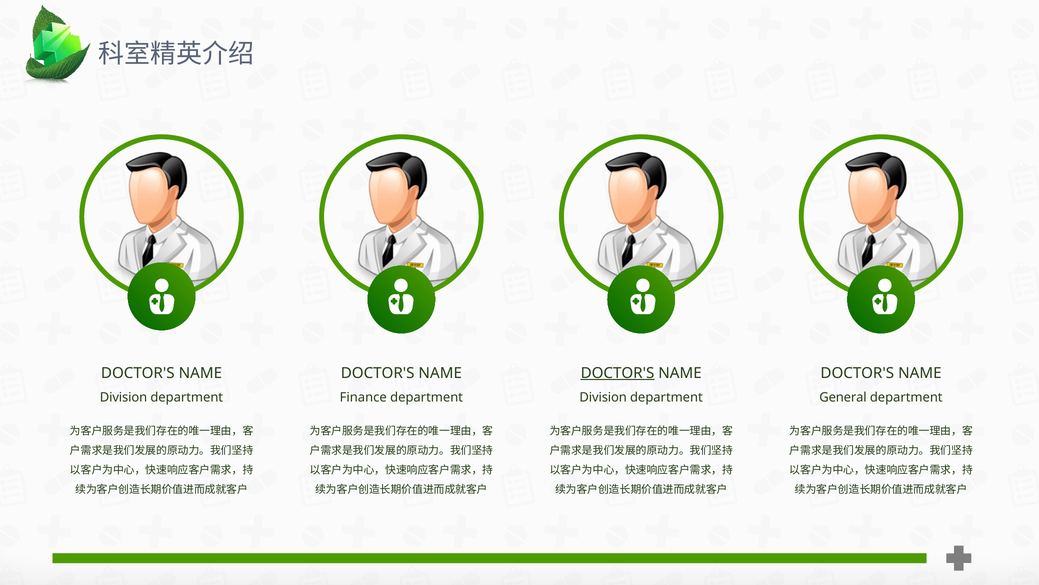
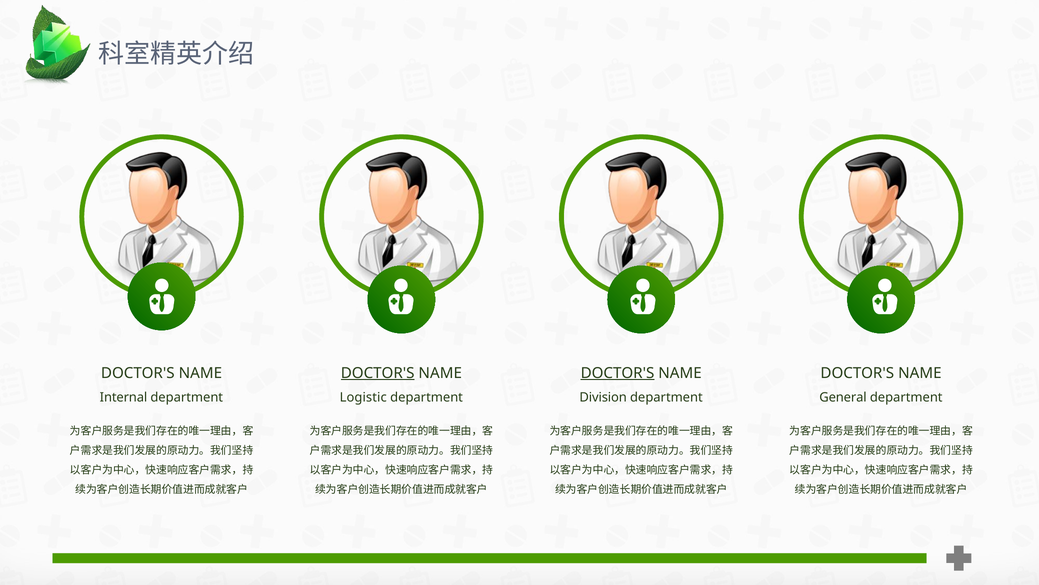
DOCTOR'S underline: none -> present (378, 373)
Division: Division -> Internal (123, 397)
Finance: Finance -> Logistic (363, 397)
